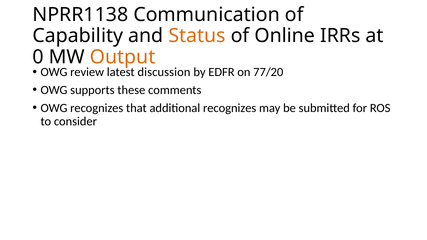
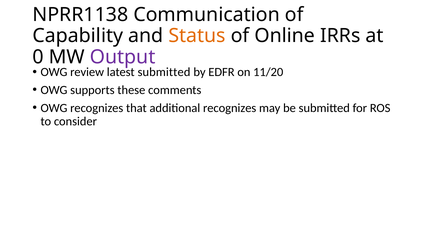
Output colour: orange -> purple (123, 57)
latest discussion: discussion -> submitted (164, 72)
77/20: 77/20 -> 11/20 (268, 72)
